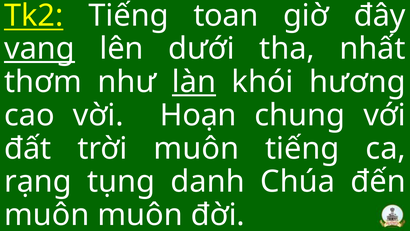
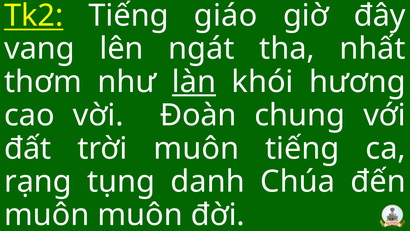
toan: toan -> giáo (226, 16)
vang underline: present -> none (39, 49)
dưới: dưới -> ngát (201, 49)
Hoạn: Hoạn -> Đoàn (198, 115)
